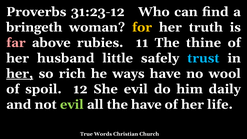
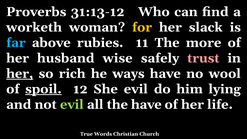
31:23-12: 31:23-12 -> 31:13-12 (98, 12)
bringeth: bringeth -> worketh (34, 27)
truth: truth -> slack (206, 27)
far colour: pink -> light blue (16, 43)
thine: thine -> more (204, 43)
little: little -> wise (118, 58)
trust colour: light blue -> pink (203, 58)
spoil underline: none -> present (43, 89)
daily: daily -> lying (225, 89)
